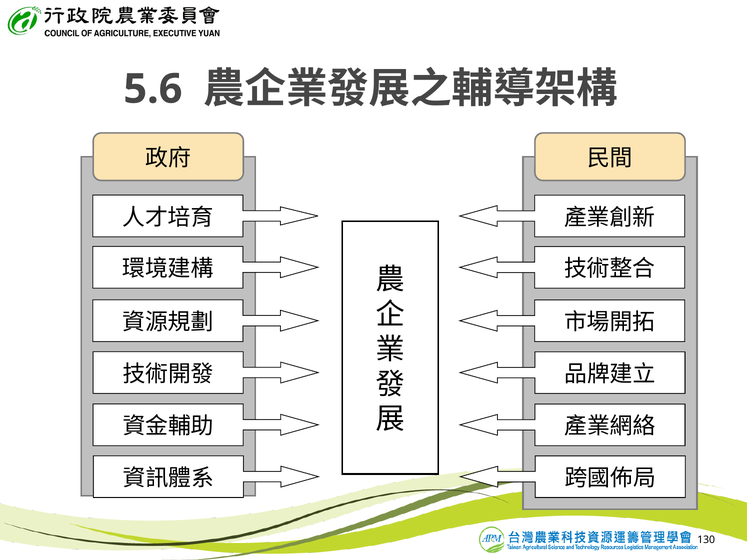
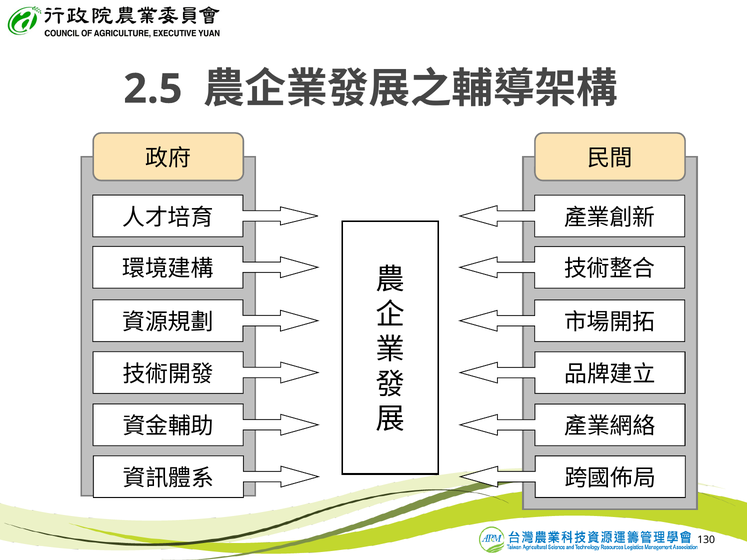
5.6: 5.6 -> 2.5 (153, 89)
